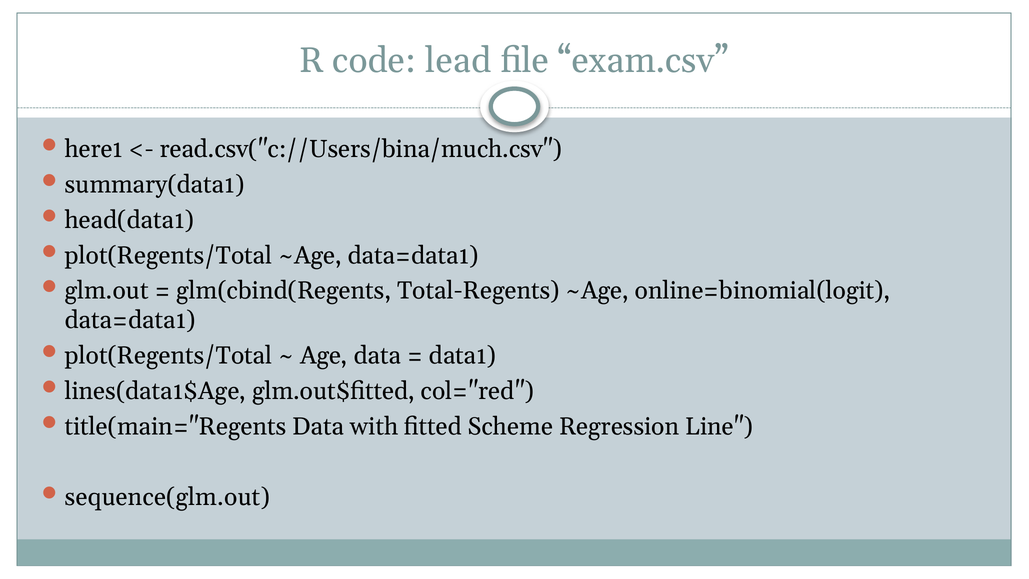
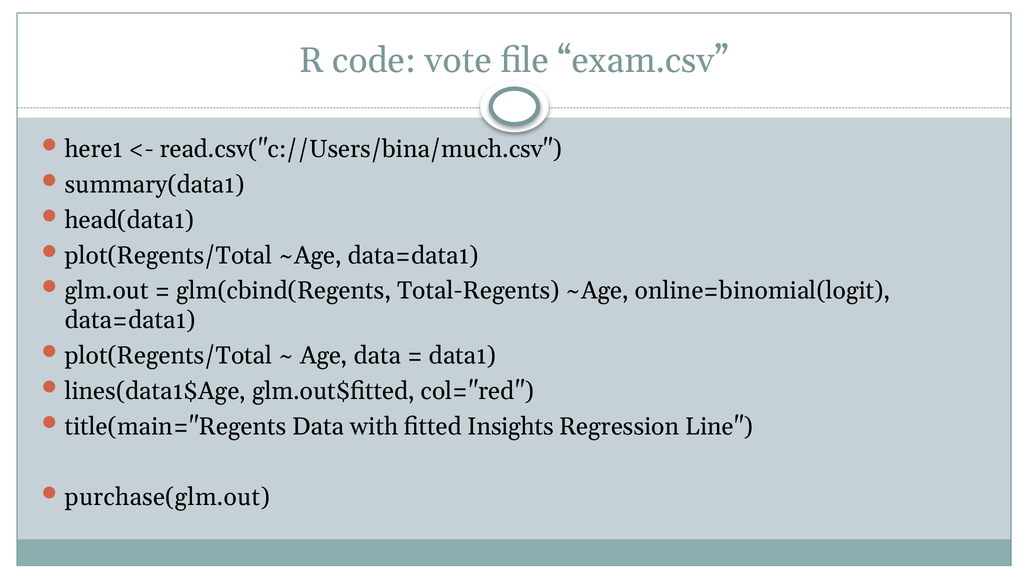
lead: lead -> vote (458, 61)
Scheme: Scheme -> Insights (511, 426)
sequence(glm.out: sequence(glm.out -> purchase(glm.out (167, 497)
